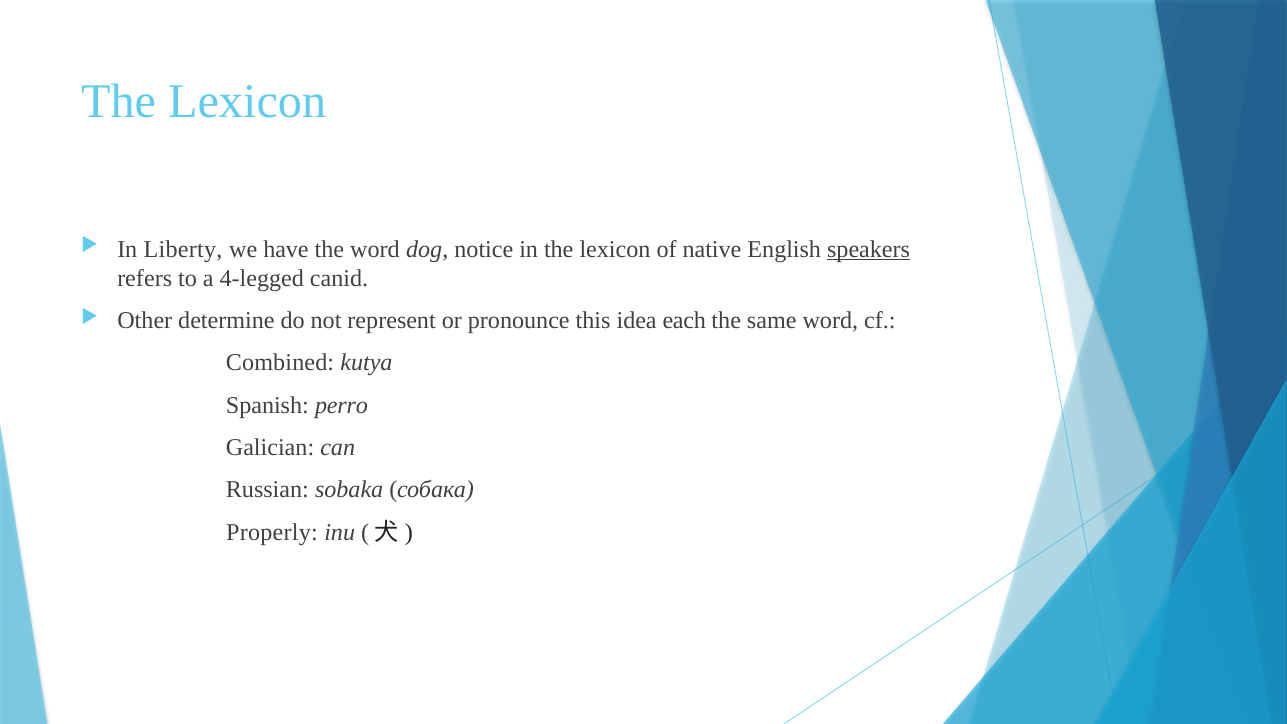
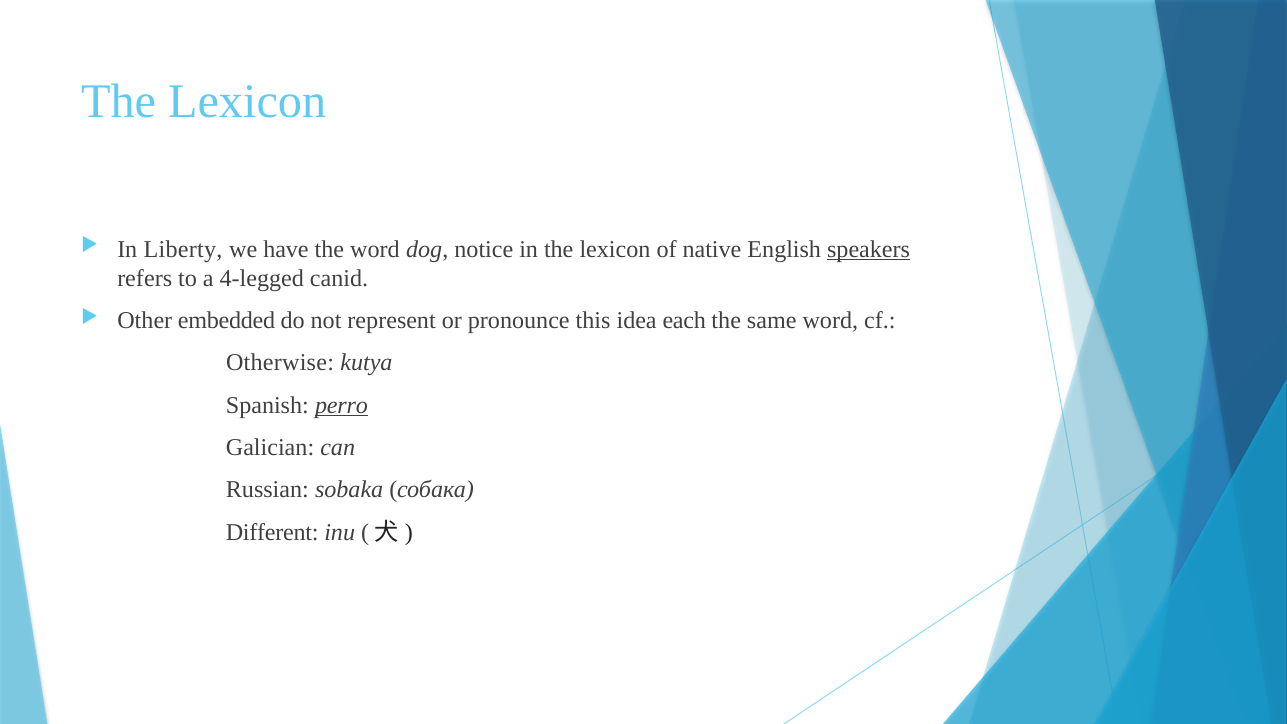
determine: determine -> embedded (227, 320)
Combined: Combined -> Otherwise (280, 363)
perro underline: none -> present (341, 405)
Properly: Properly -> Different (272, 532)
